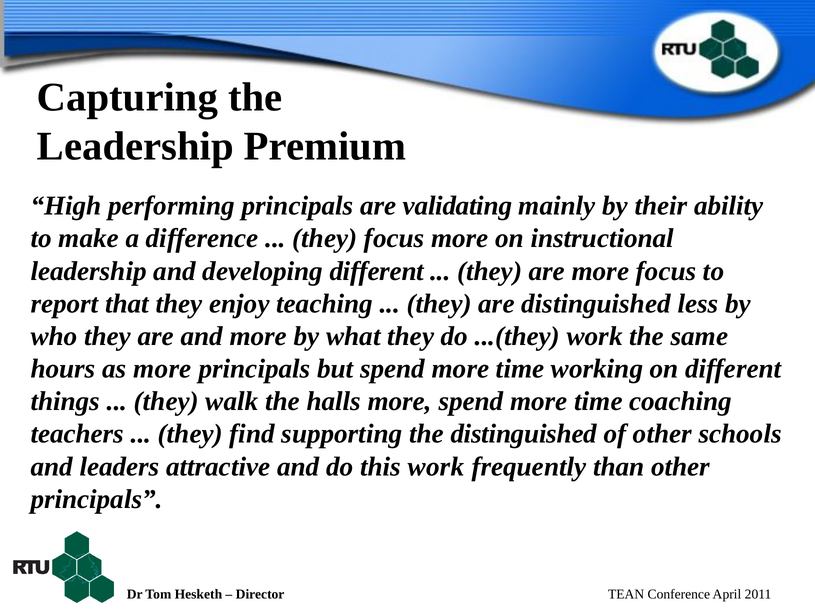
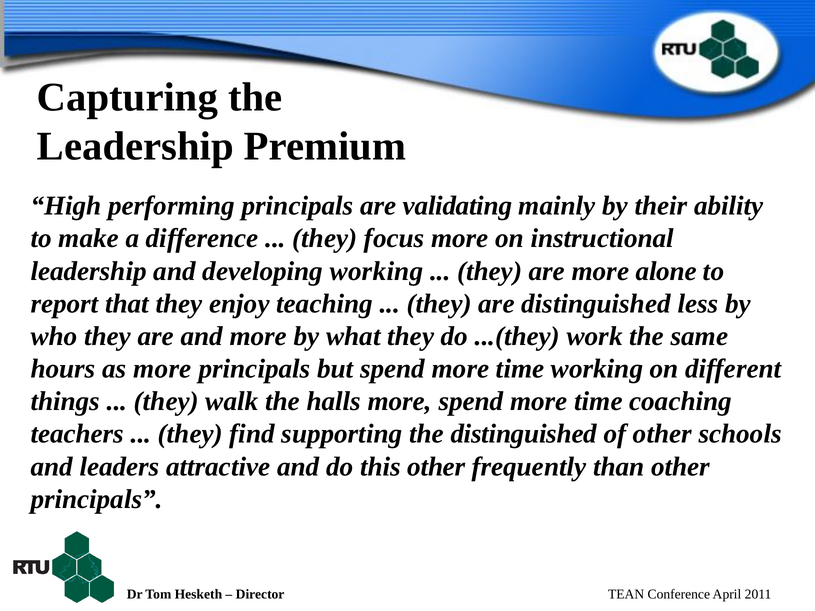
developing different: different -> working (377, 271)
more focus: focus -> alone (666, 271)
this work: work -> other (436, 467)
